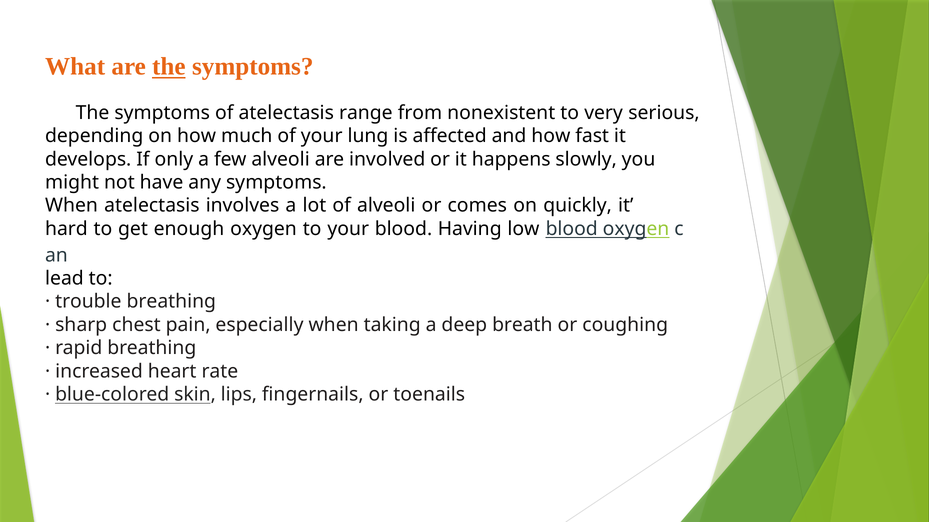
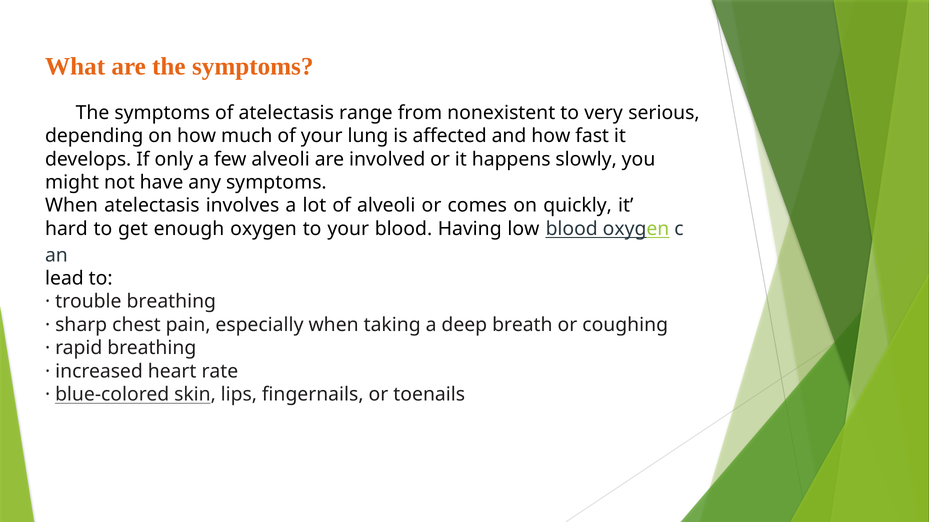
the underline: present -> none (169, 67)
